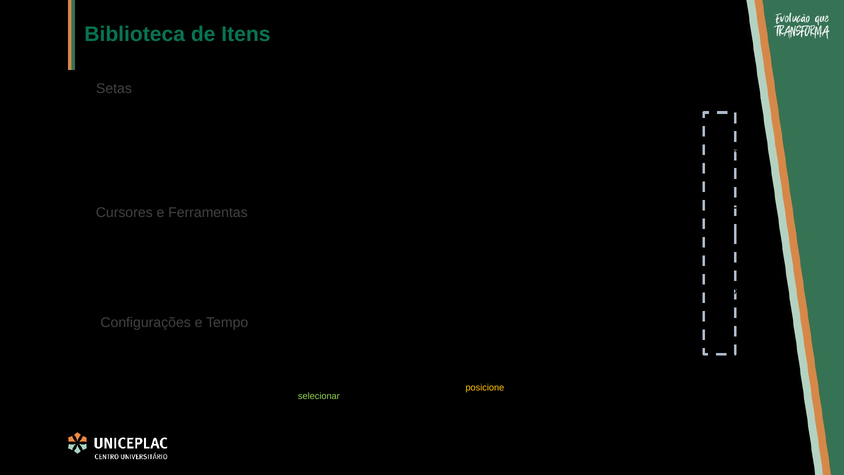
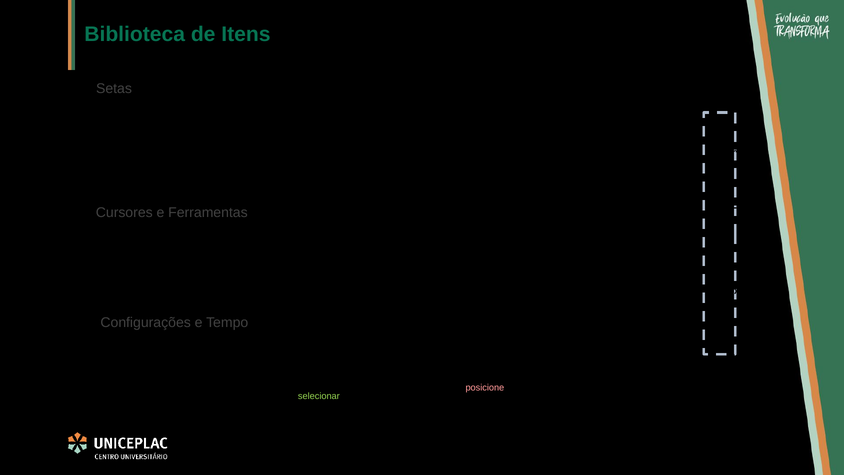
posicione colour: yellow -> pink (485, 387)
